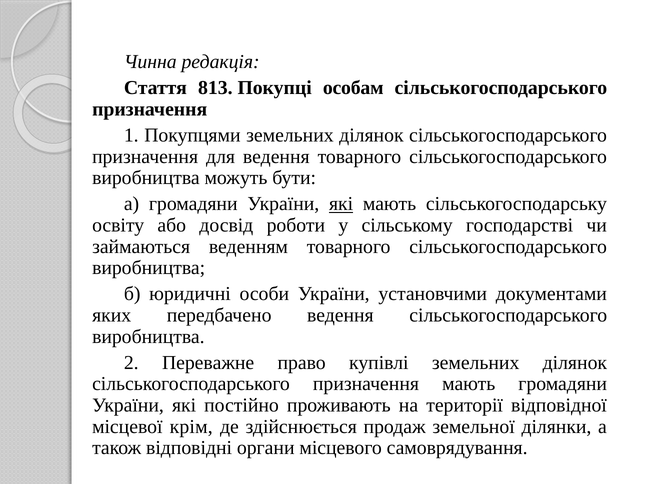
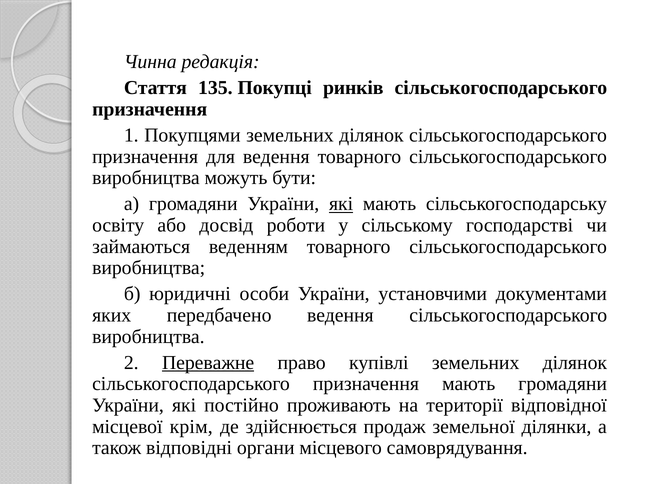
813: 813 -> 135 (215, 88)
особам: особам -> ринків (353, 88)
Переважне underline: none -> present (208, 363)
